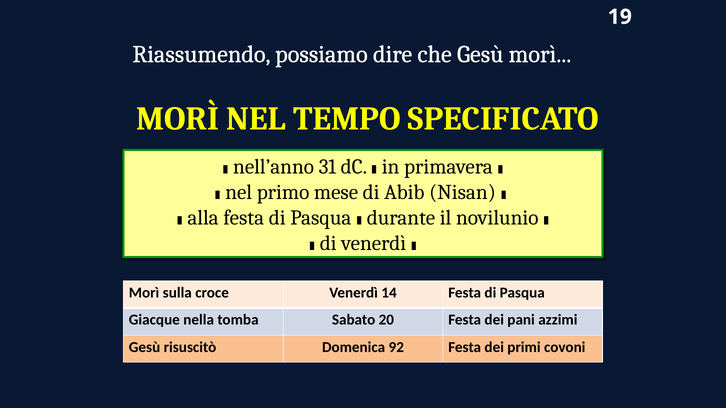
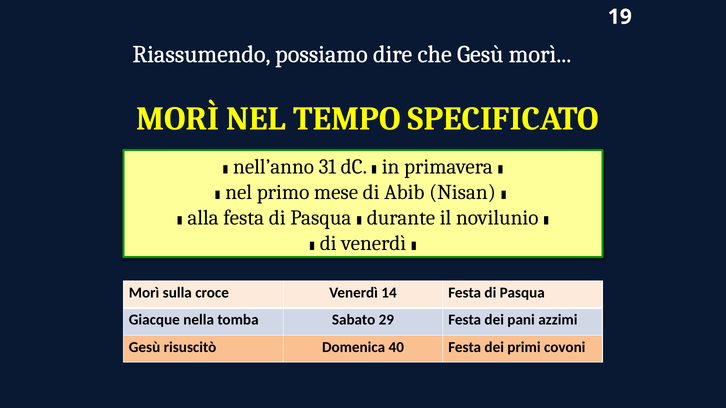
20: 20 -> 29 (386, 320)
92: 92 -> 40 (396, 348)
